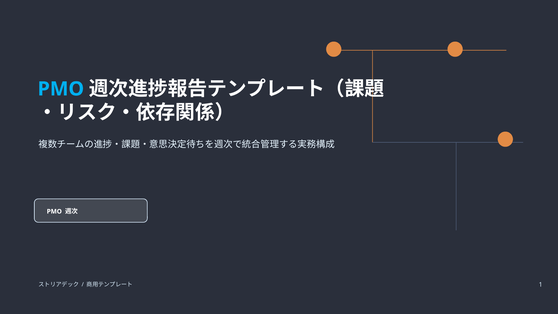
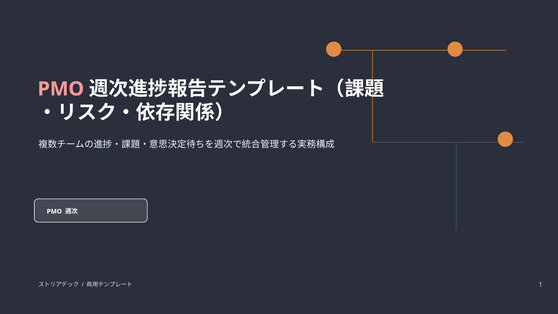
PMO colour: light blue -> pink (61, 89)
